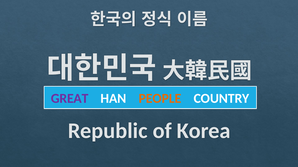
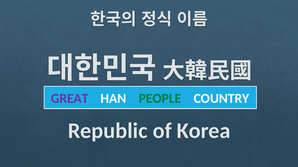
PEOPLE colour: orange -> green (160, 99)
